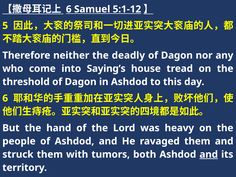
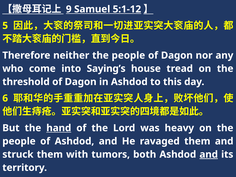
6: 6 -> 9 (69, 9)
neither the deadly: deadly -> people (128, 55)
hand underline: none -> present (59, 128)
